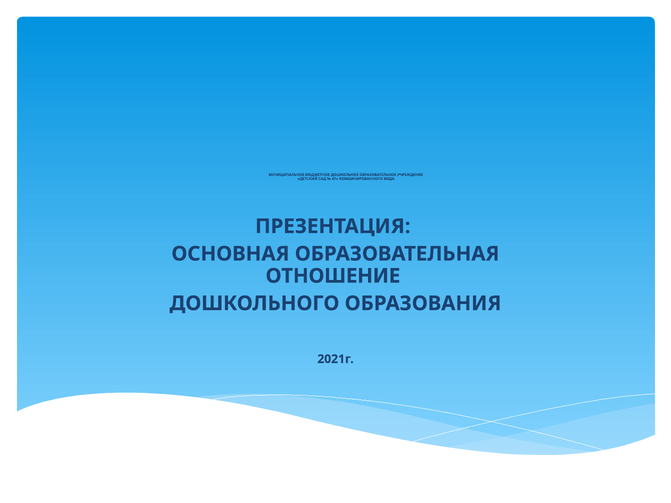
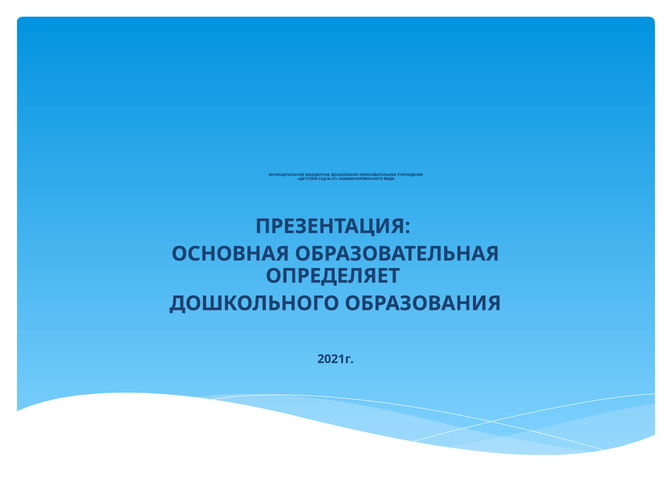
ОТНОШЕНИЕ: ОТНОШЕНИЕ -> ОПРЕДЕЛЯЕТ (333, 276)
